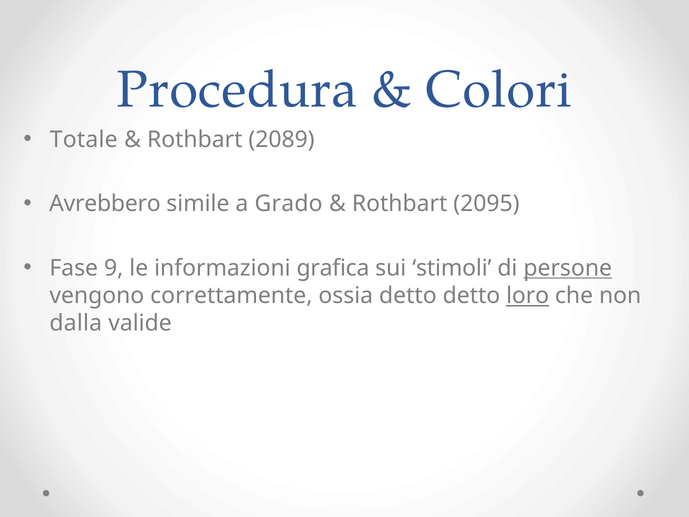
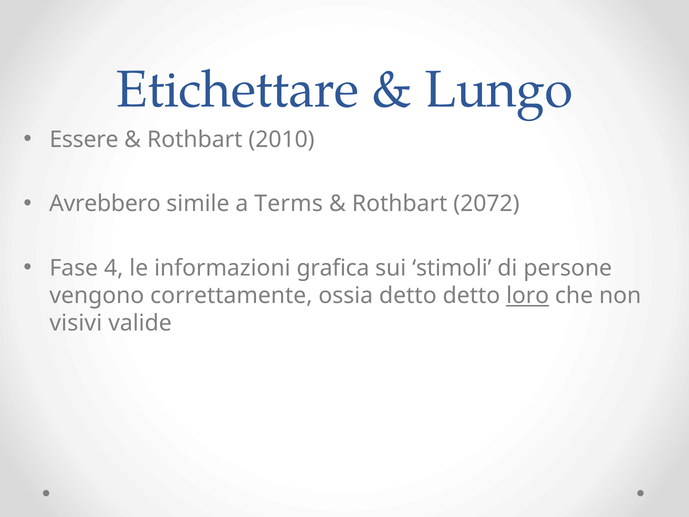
Procedura: Procedura -> Etichettare (238, 90)
Colori: Colori -> Lungo (499, 90)
Totale: Totale -> Essere (84, 139)
2089: 2089 -> 2010 (282, 139)
Grado: Grado -> Terms (289, 204)
2095: 2095 -> 2072 (486, 204)
9: 9 -> 4 (114, 268)
persone underline: present -> none (568, 268)
dalla: dalla -> visivi (76, 323)
